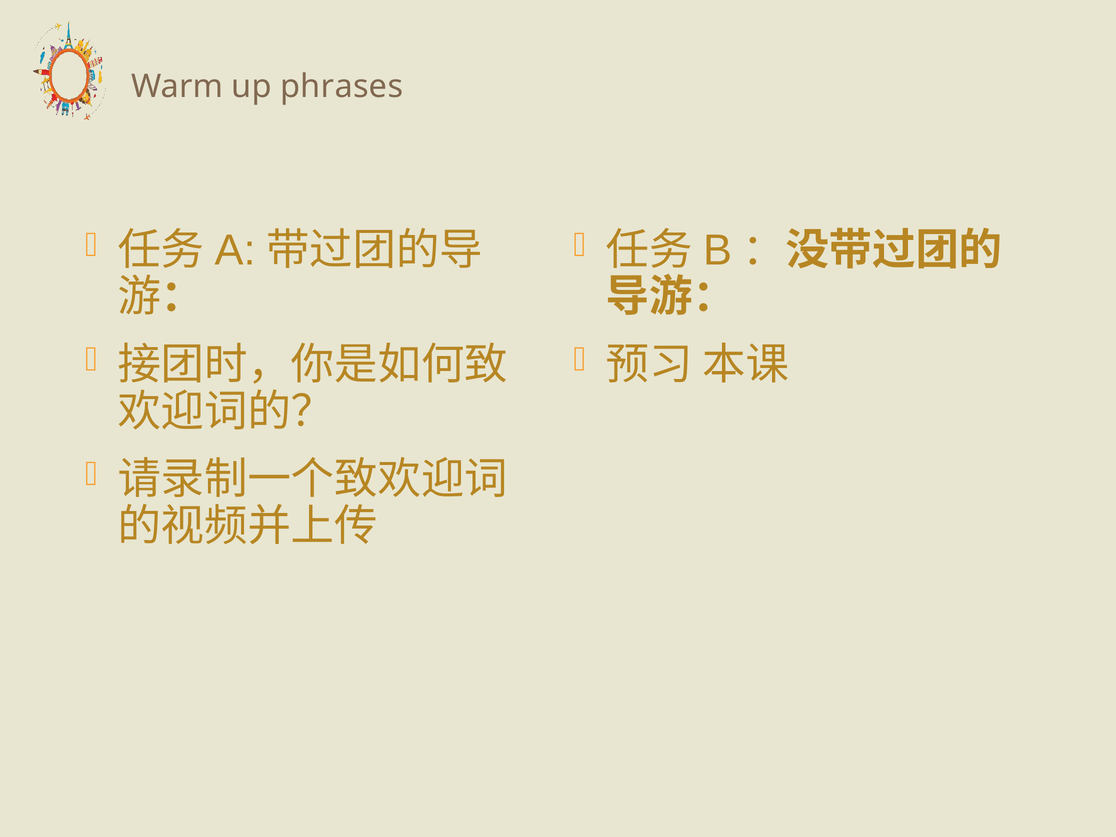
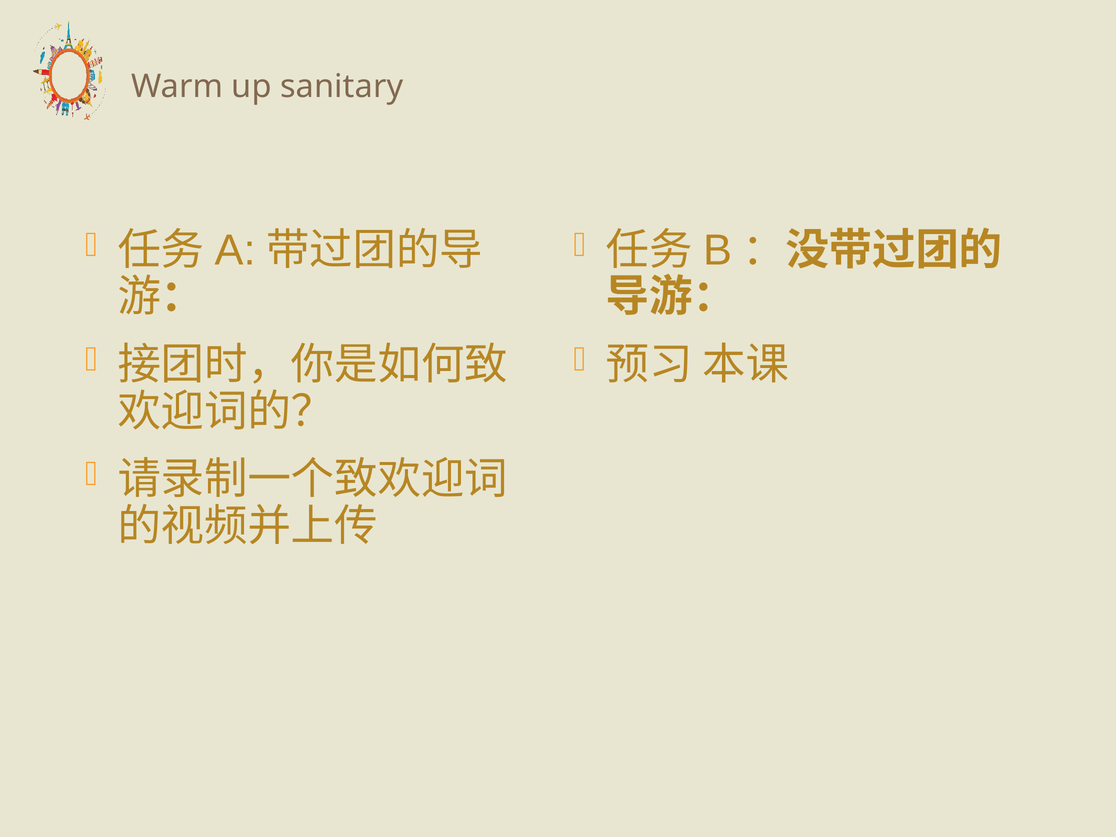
phrases: phrases -> sanitary (342, 86)
